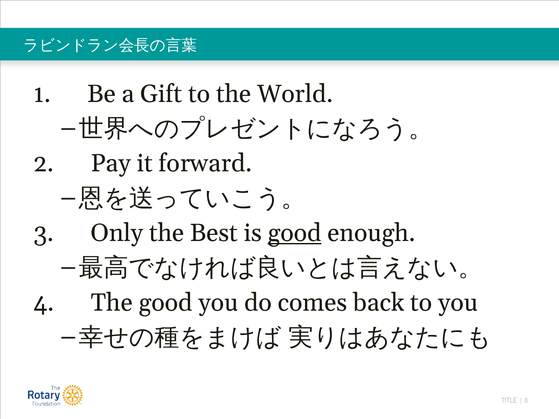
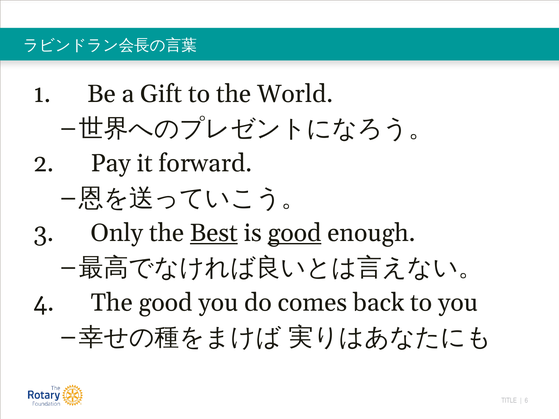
Best underline: none -> present (214, 233)
